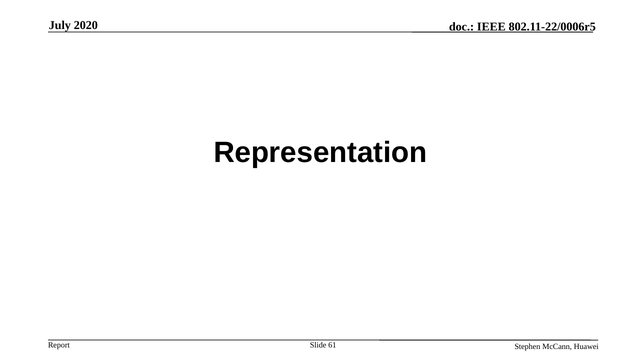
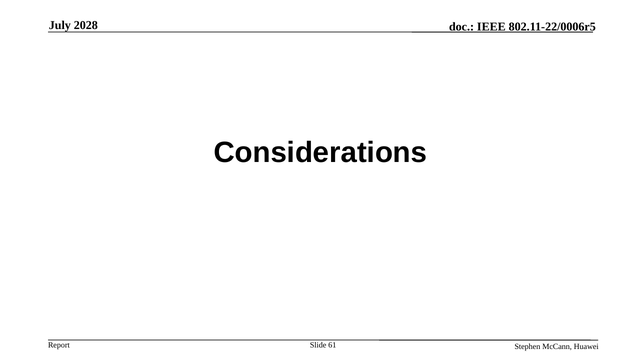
2020: 2020 -> 2028 (86, 25)
Representation: Representation -> Considerations (320, 153)
